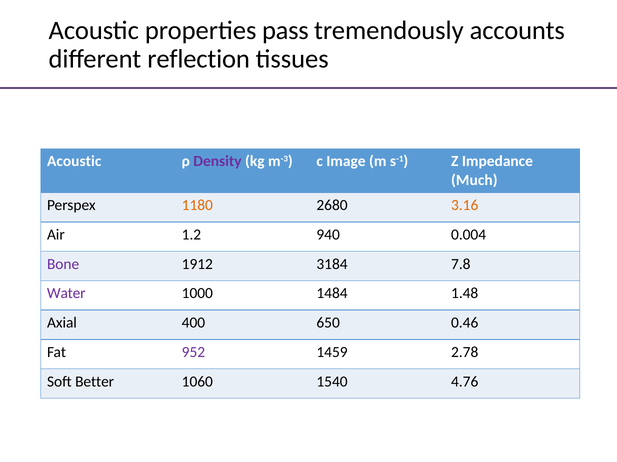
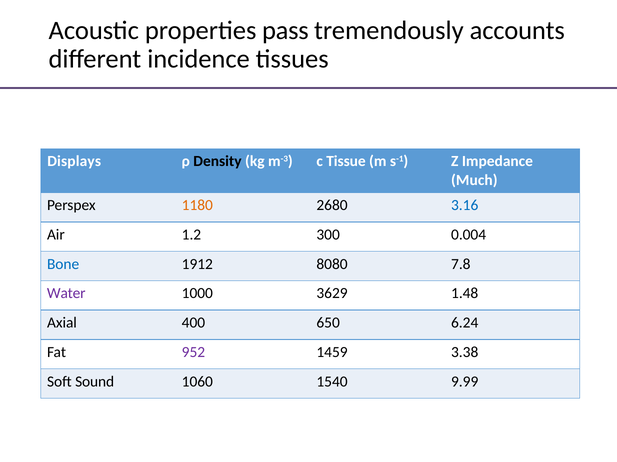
reflection: reflection -> incidence (199, 59)
Acoustic: Acoustic -> Displays (74, 162)
Density colour: purple -> black (217, 162)
Image: Image -> Tissue (346, 162)
3.16 colour: orange -> blue (465, 206)
940: 940 -> 300 (328, 235)
Bone colour: purple -> blue (63, 264)
3184: 3184 -> 8080 (332, 264)
1484: 1484 -> 3629 (332, 294)
0.46: 0.46 -> 6.24 (465, 323)
2.78: 2.78 -> 3.38 (465, 353)
Better: Better -> Sound (95, 382)
4.76: 4.76 -> 9.99 (465, 382)
